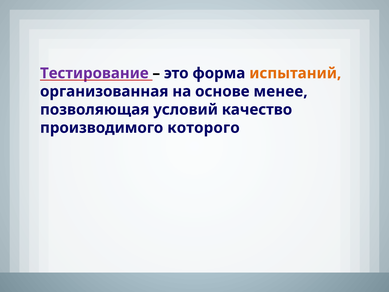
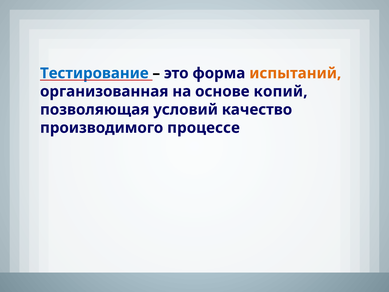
Тестирование colour: purple -> blue (94, 73)
менее: менее -> копий (281, 91)
которого: которого -> процессе (204, 128)
